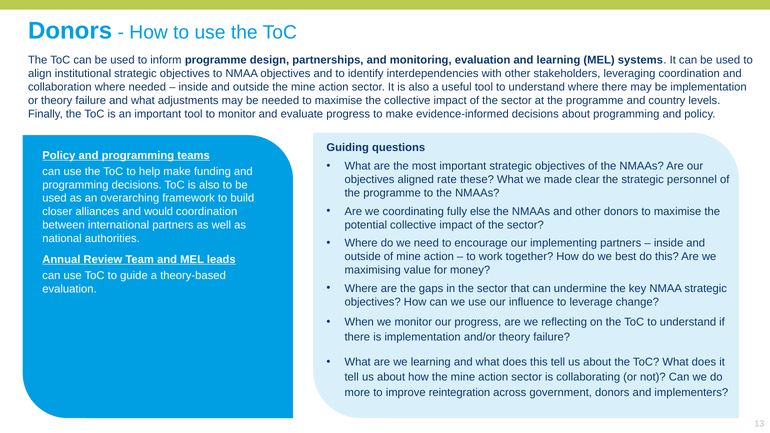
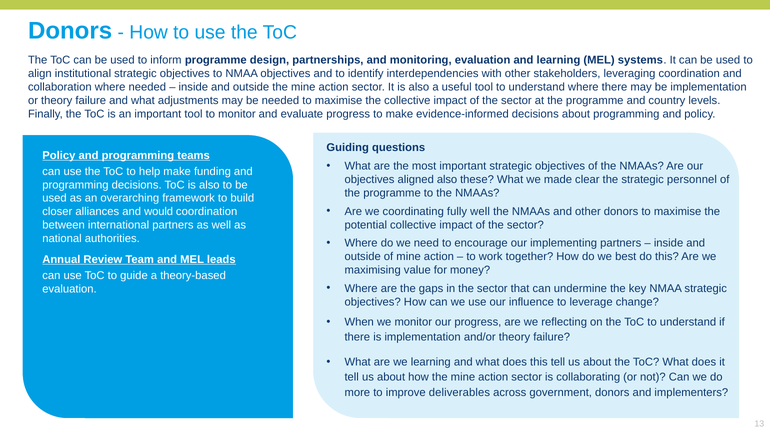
aligned rate: rate -> also (447, 180)
fully else: else -> well (480, 211)
reintegration: reintegration -> deliverables (459, 393)
